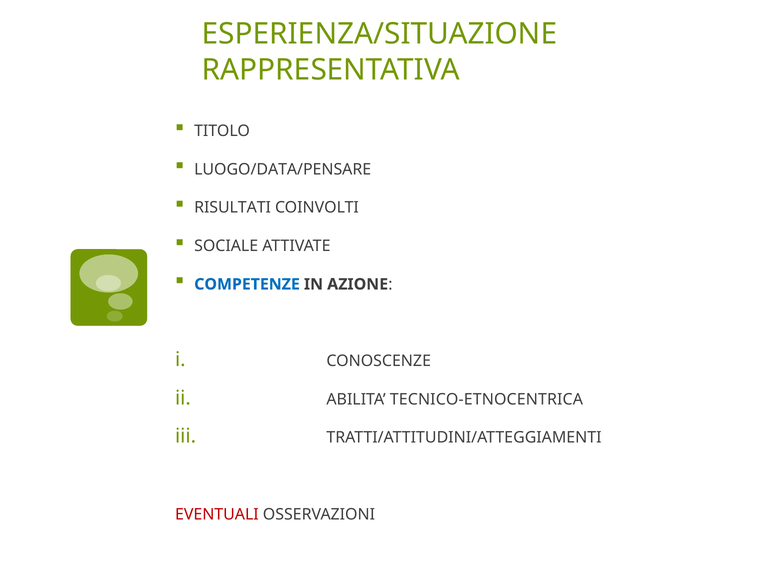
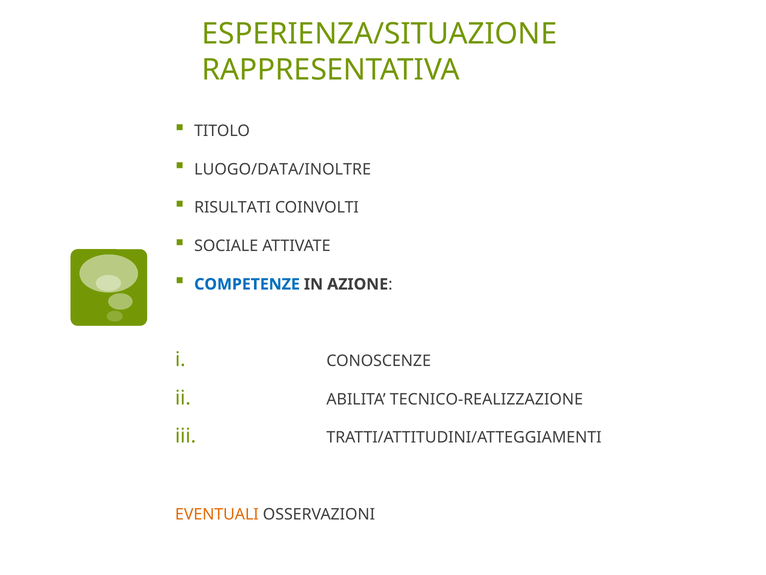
LUOGO/DATA/PENSARE: LUOGO/DATA/PENSARE -> LUOGO/DATA/INOLTRE (283, 169)
TECNICO-ETNOCENTRICA: TECNICO-ETNOCENTRICA -> TECNICO-REALIZZAZIONE (486, 399)
EVENTUALI colour: red -> orange (217, 514)
